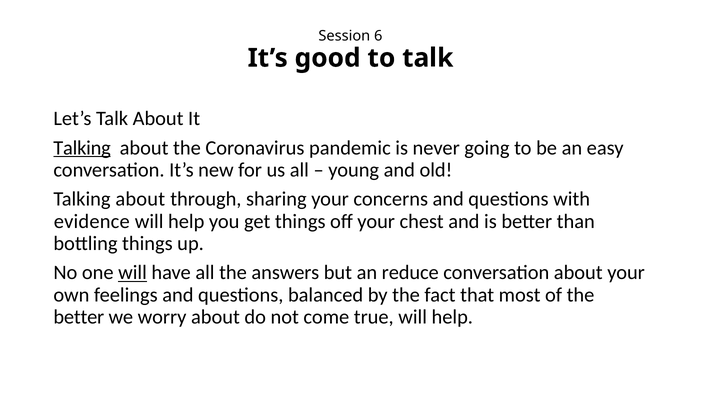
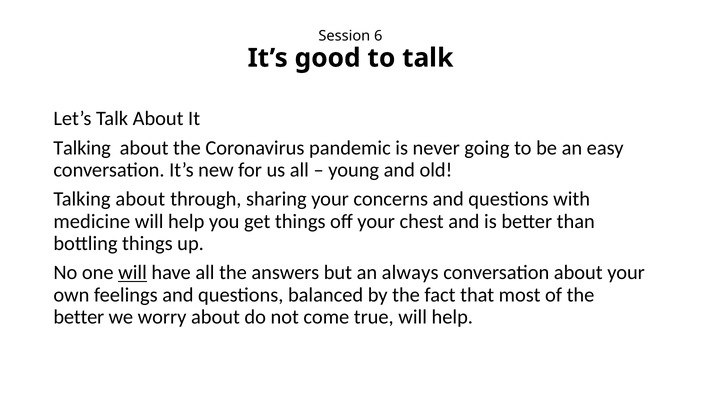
Talking underline: present -> none (82, 148)
evidence: evidence -> medicine (92, 221)
reduce: reduce -> always (410, 273)
